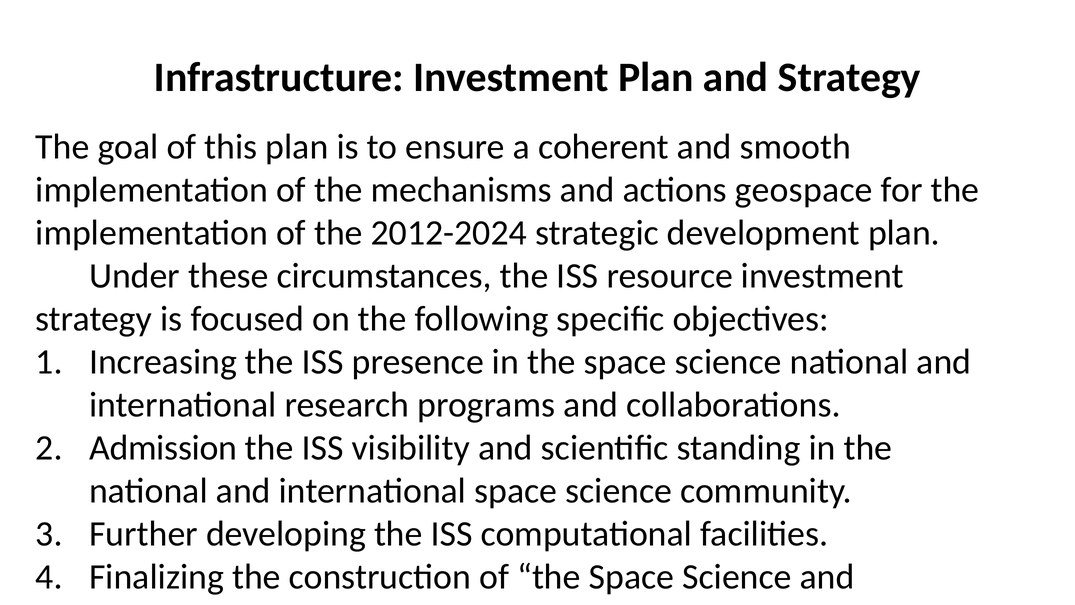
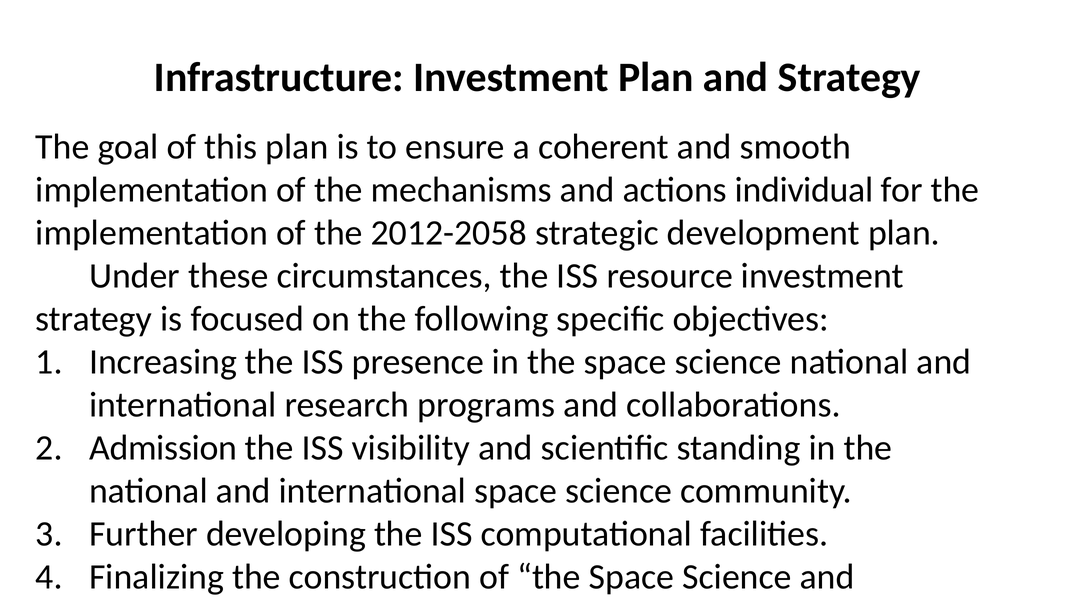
geospace: geospace -> individual (804, 190)
2012-2024: 2012-2024 -> 2012-2058 (449, 233)
